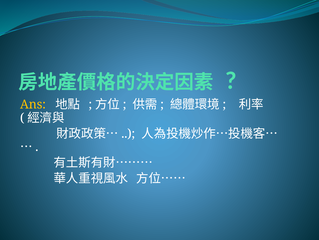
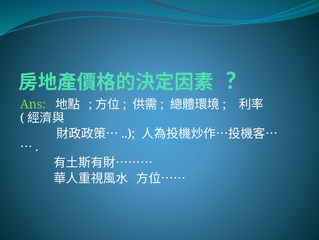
Ans colour: yellow -> light green (33, 104)
